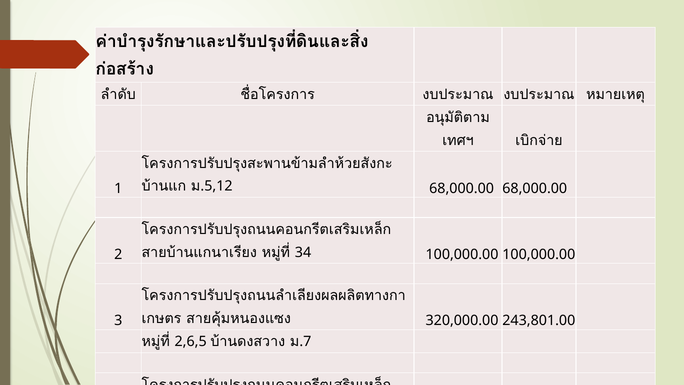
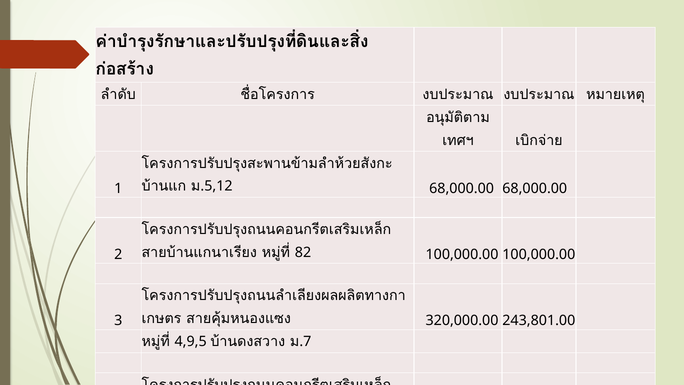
34: 34 -> 82 (303, 252)
2,6,5: 2,6,5 -> 4,9,5 (191, 341)
